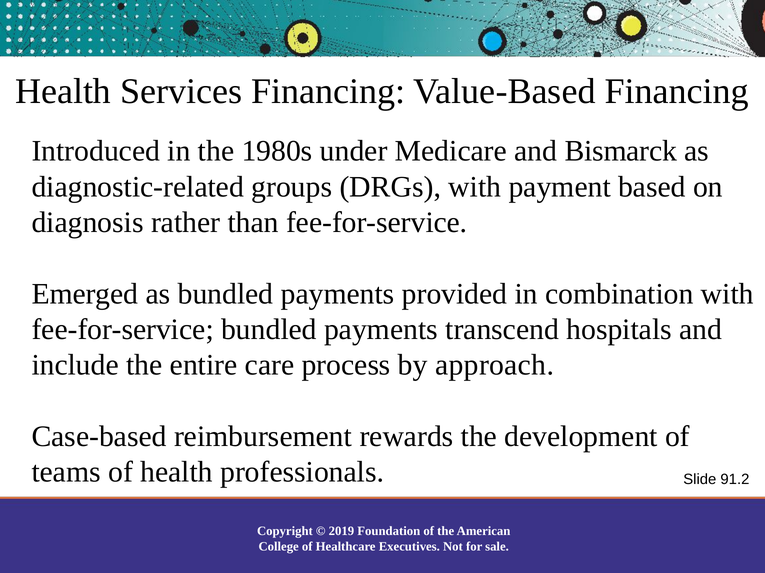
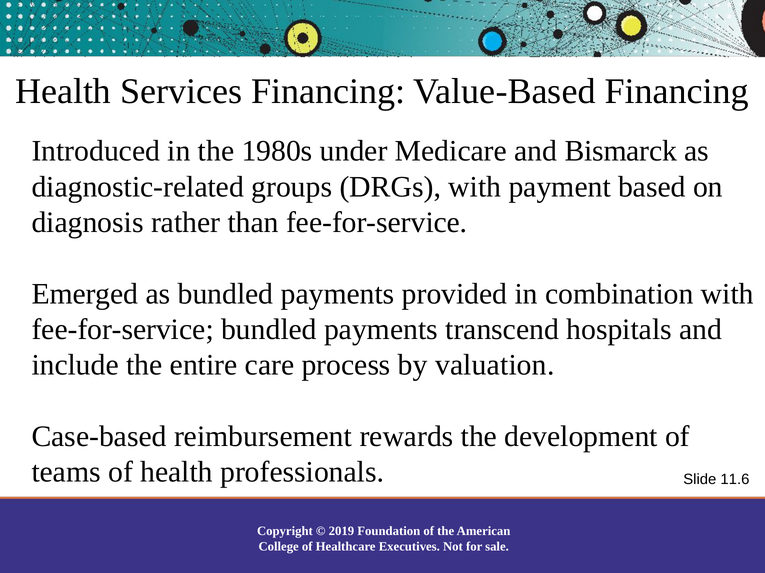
approach: approach -> valuation (495, 366)
91.2: 91.2 -> 11.6 (735, 480)
